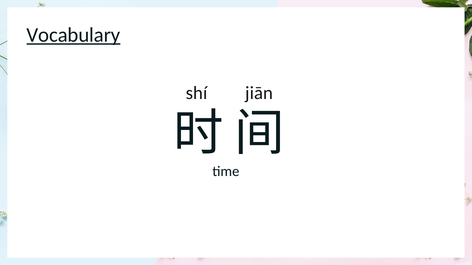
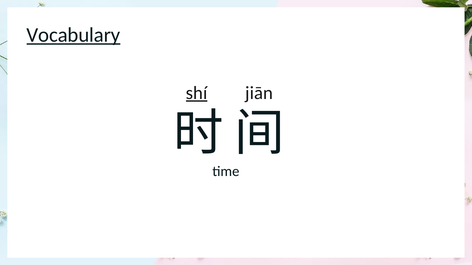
shí underline: none -> present (197, 93)
